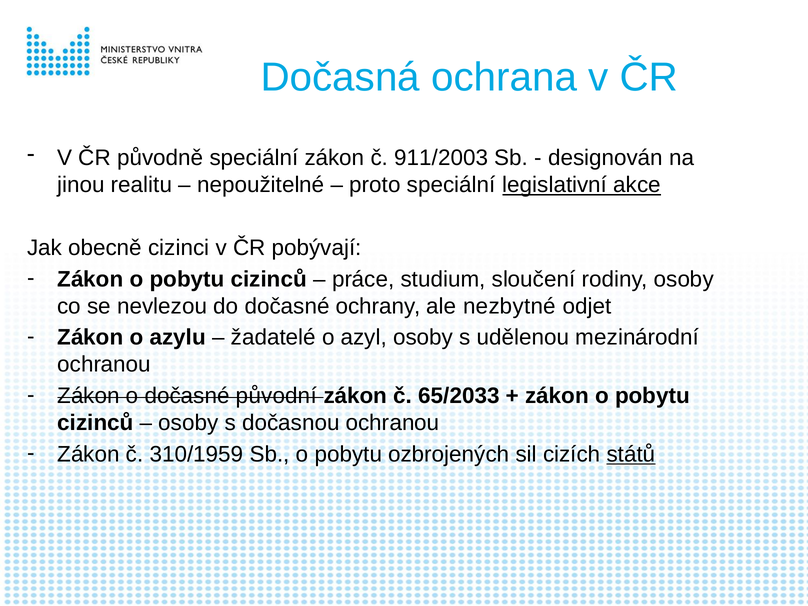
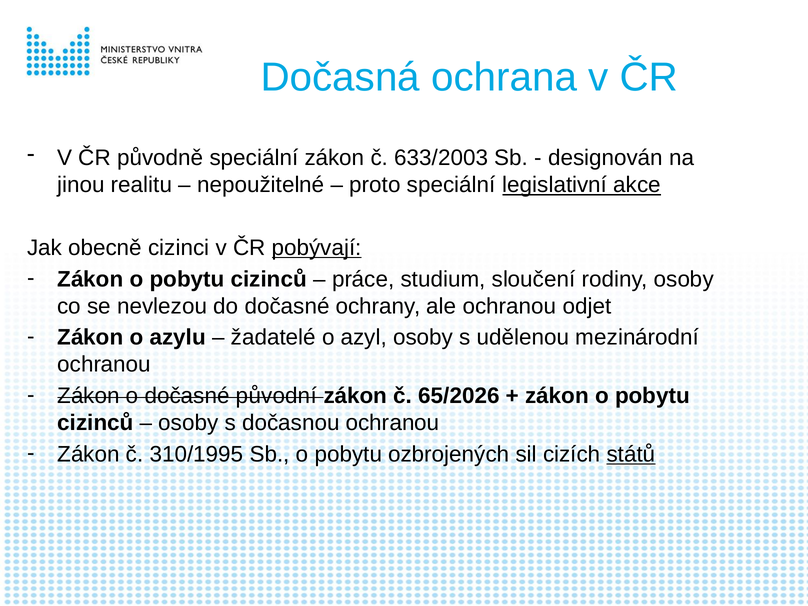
911/2003: 911/2003 -> 633/2003 (441, 158)
pobývají underline: none -> present (317, 248)
ale nezbytné: nezbytné -> ochranou (510, 306)
65/2033: 65/2033 -> 65/2026 (459, 396)
310/1959: 310/1959 -> 310/1995 (196, 454)
